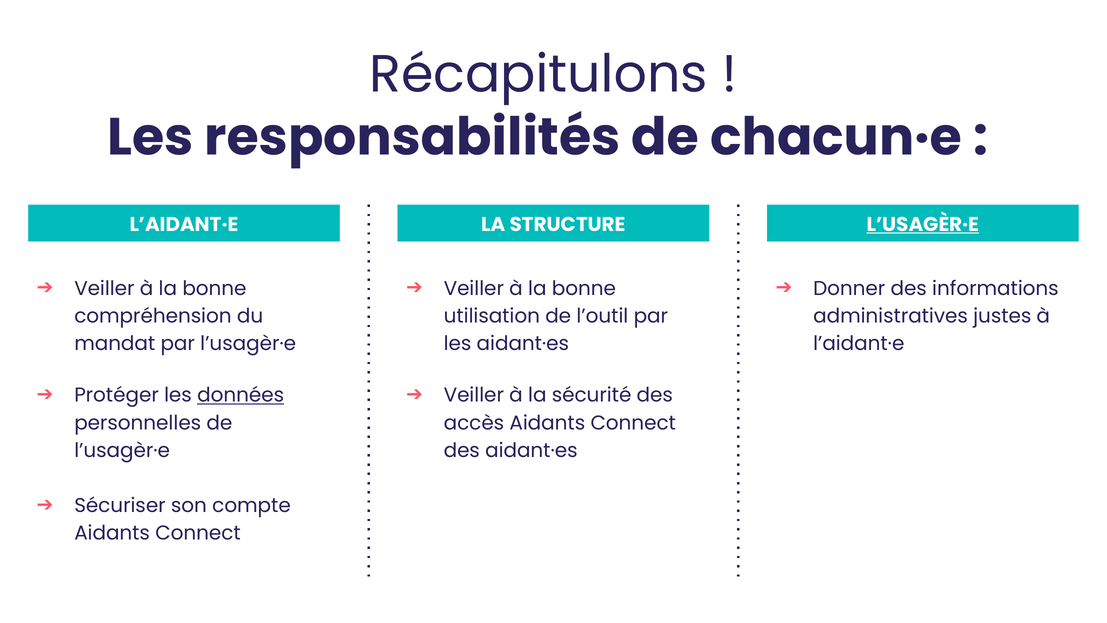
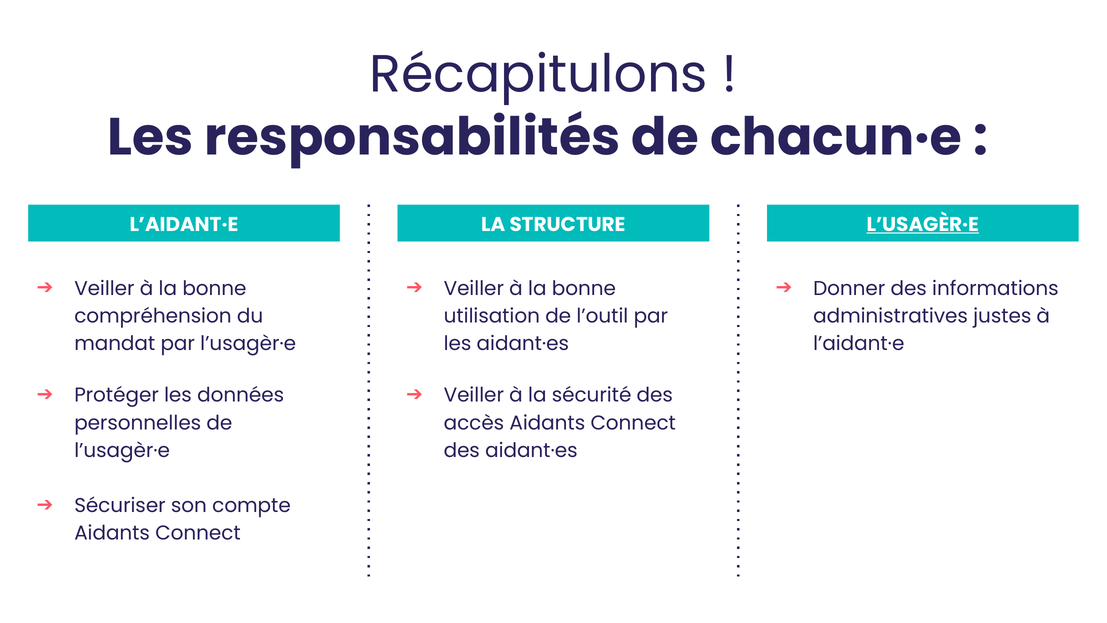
données underline: present -> none (241, 395)
